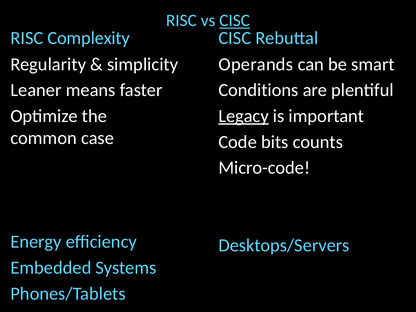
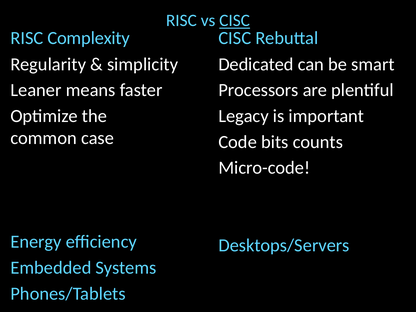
Operands: Operands -> Dedicated (256, 64)
Conditions: Conditions -> Processors (258, 90)
Legacy underline: present -> none (244, 116)
